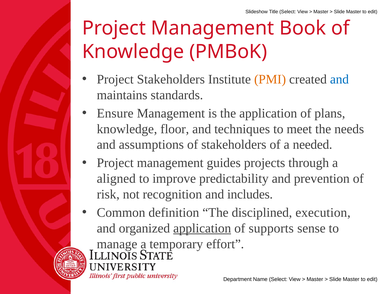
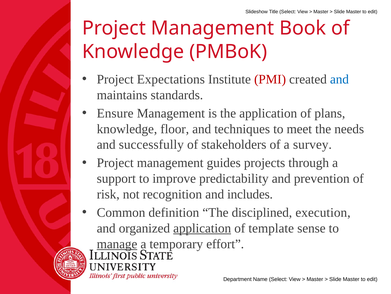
Project Stakeholders: Stakeholders -> Expectations (171, 79)
PMI colour: orange -> red (270, 79)
assumptions: assumptions -> successfully (151, 144)
needed: needed -> survey (312, 144)
aligned: aligned -> support (116, 178)
supports: supports -> template (271, 228)
manage underline: none -> present (117, 243)
